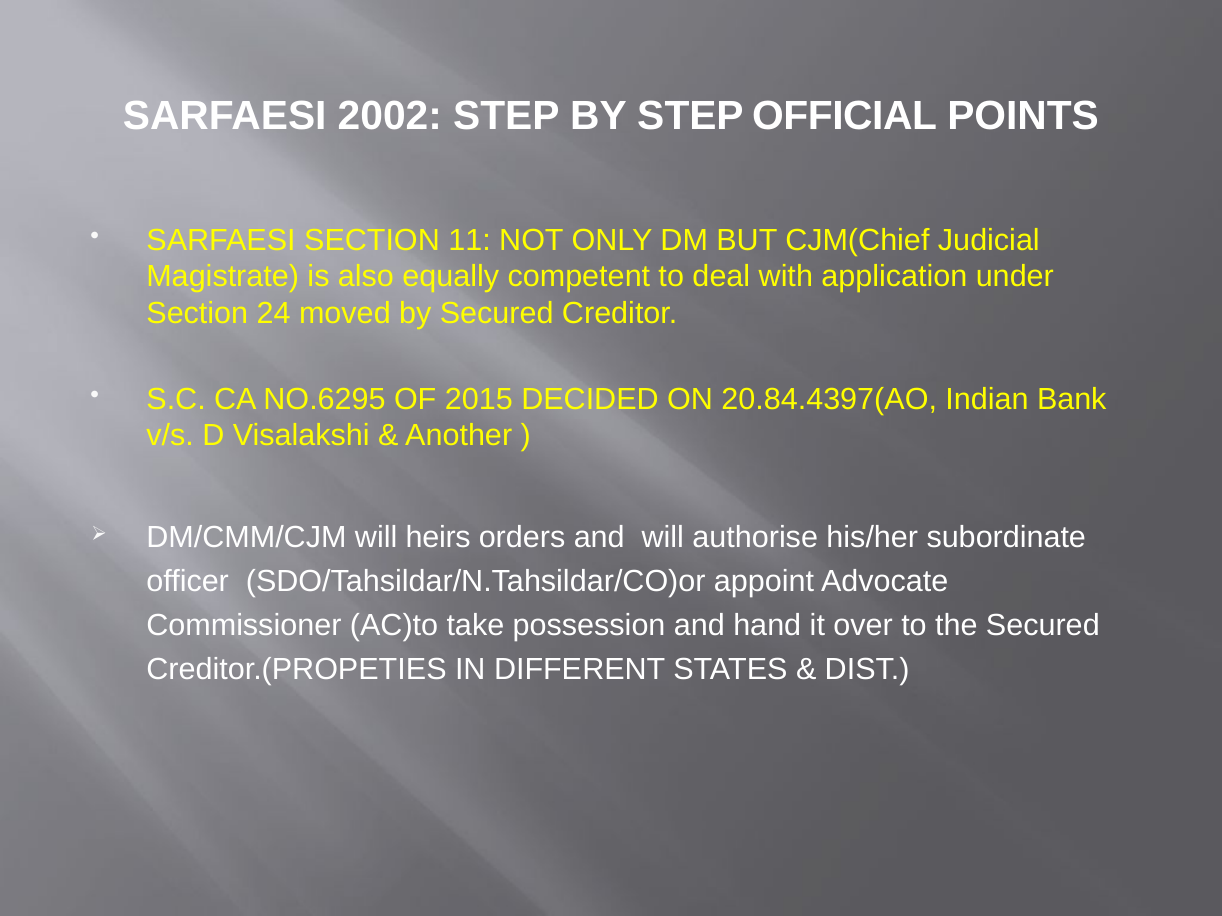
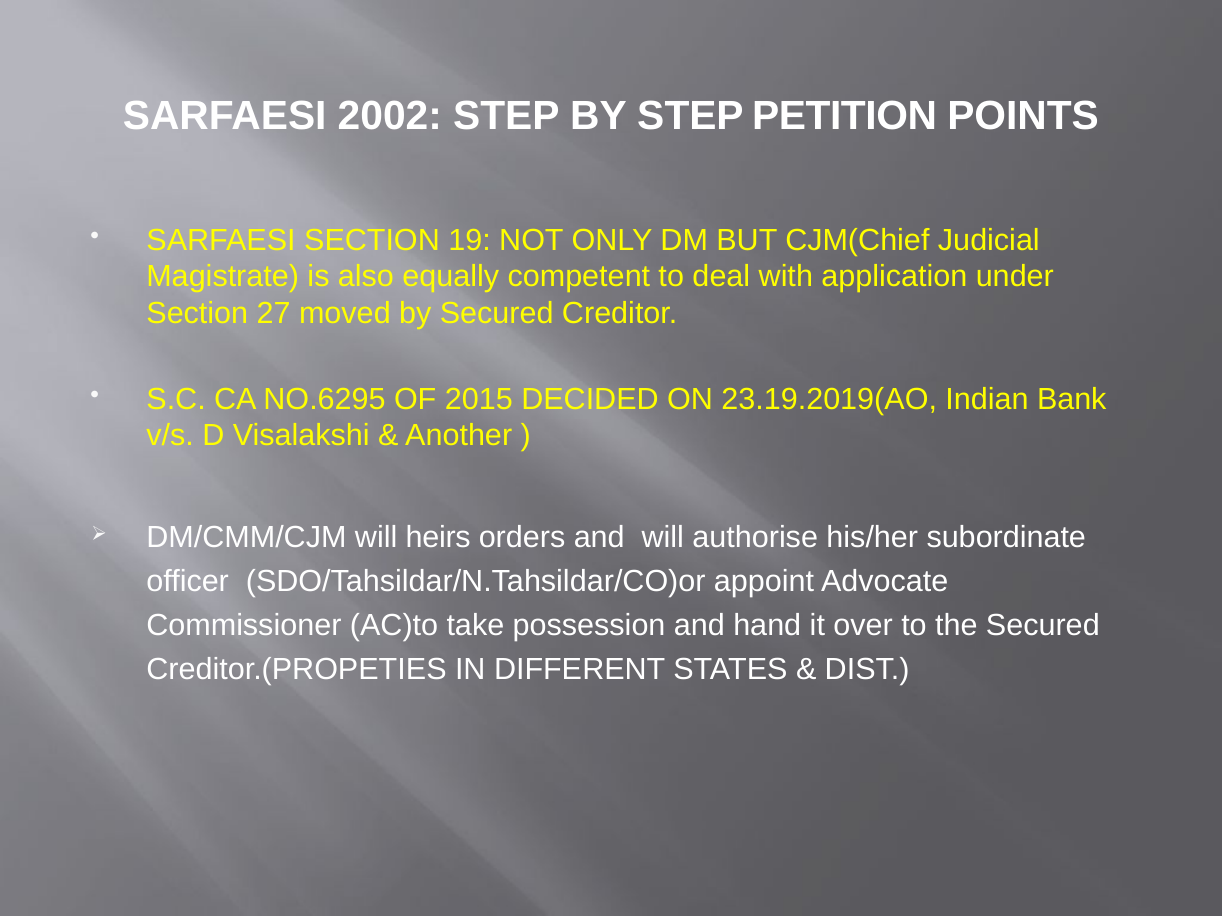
OFFICIAL: OFFICIAL -> PETITION (845, 116)
11: 11 -> 19 (470, 240)
24: 24 -> 27 (274, 314)
20.84.4397(AO: 20.84.4397(AO -> 23.19.2019(AO (829, 399)
